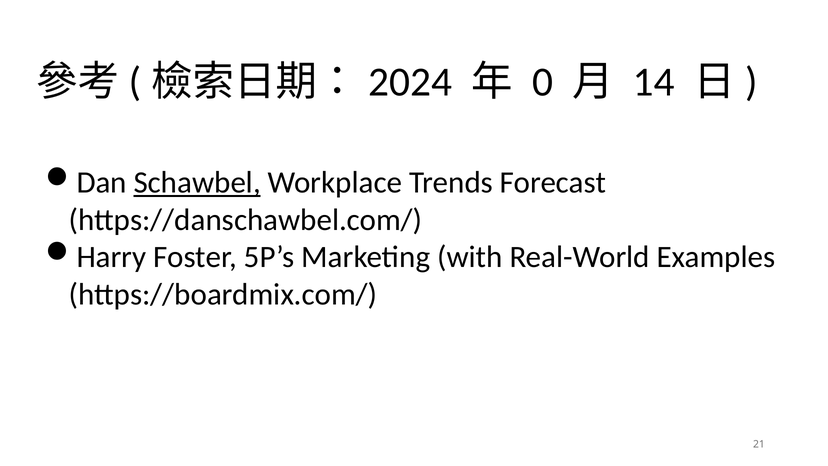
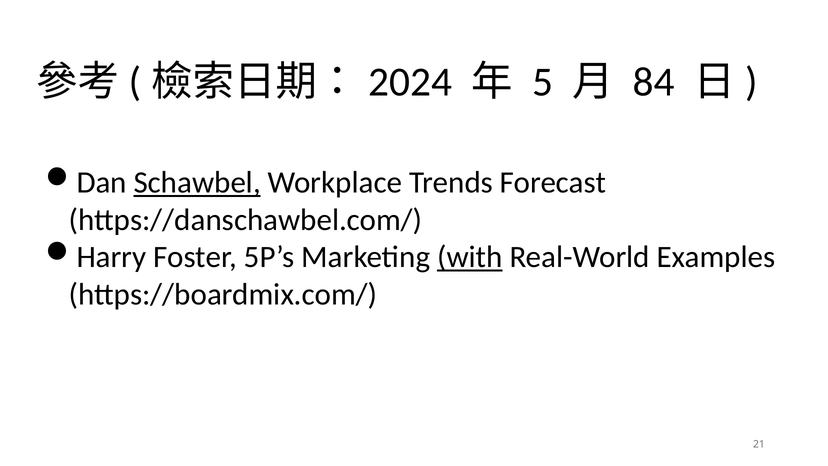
0: 0 -> 5 (542, 82)
14: 14 -> 84 (654, 82)
with underline: none -> present (470, 257)
